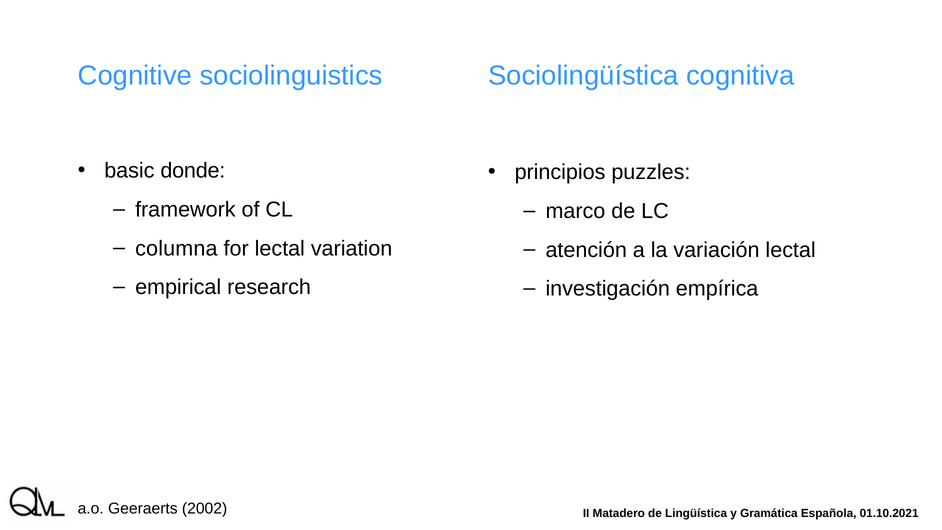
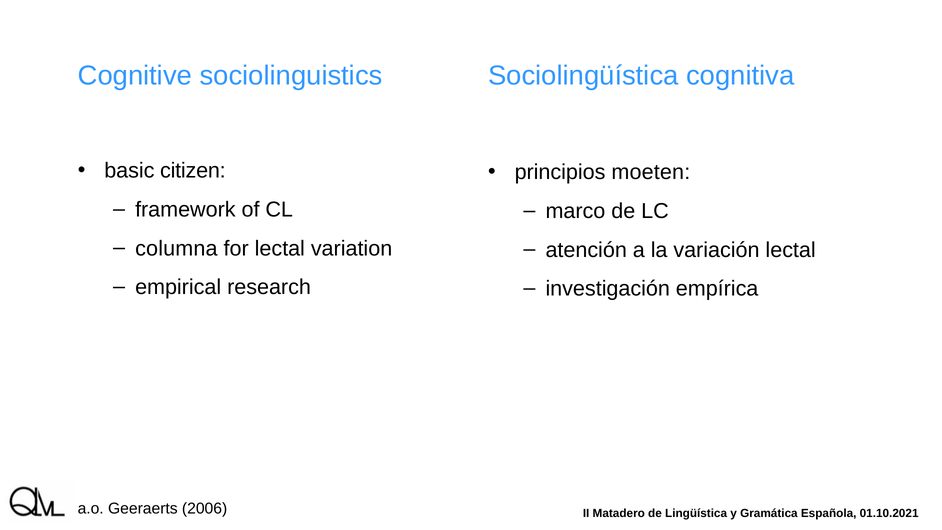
donde: donde -> citizen (193, 171)
puzzles: puzzles -> moeten (651, 172)
2002: 2002 -> 2006 (205, 509)
